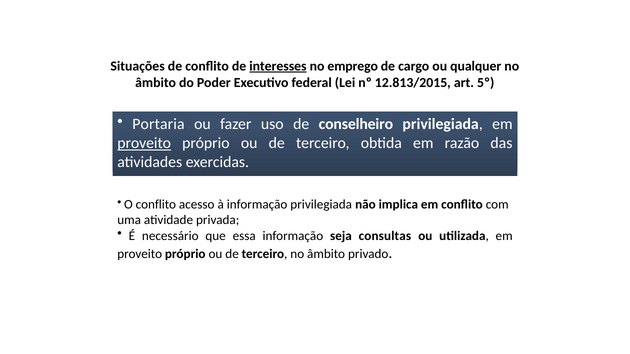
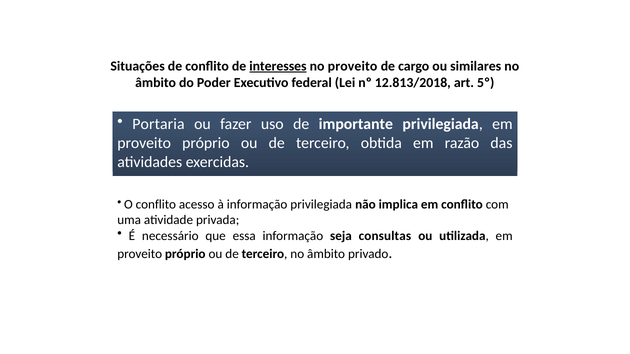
no emprego: emprego -> proveito (353, 66)
qualquer: qualquer -> similares (476, 66)
12.813/2015: 12.813/2015 -> 12.813/2018 (413, 83)
conselheiro: conselheiro -> importante (356, 124)
proveito underline: present -> none (144, 143)
